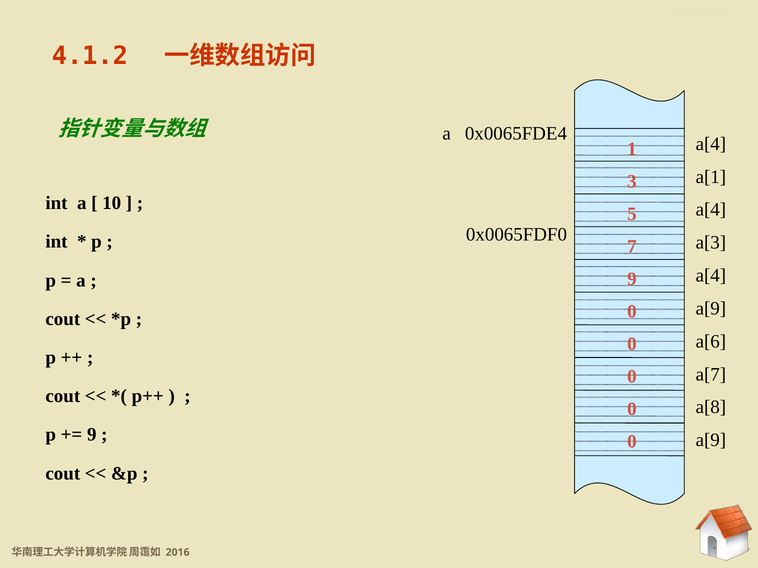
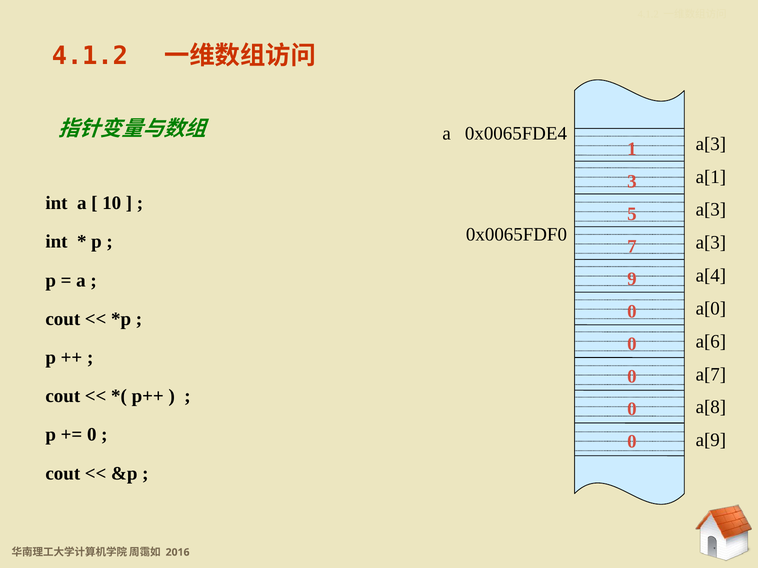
a[4: a[4 -> a[3 (711, 144)
a[4: a[4 -> a[3 (711, 210)
a[9: a[9 -> a[0 (711, 309)
9: 9 -> 0 (92, 435)
